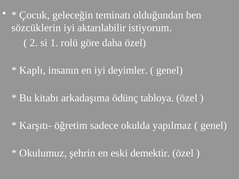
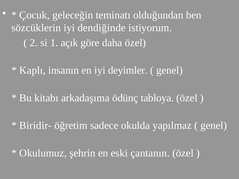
aktarılabilir: aktarılabilir -> dendiğinde (102, 28)
rolü: rolü -> açık (69, 43)
Karşıtı-: Karşıtı- -> Biridir- (36, 126)
demektir: demektir -> çantanın (150, 153)
